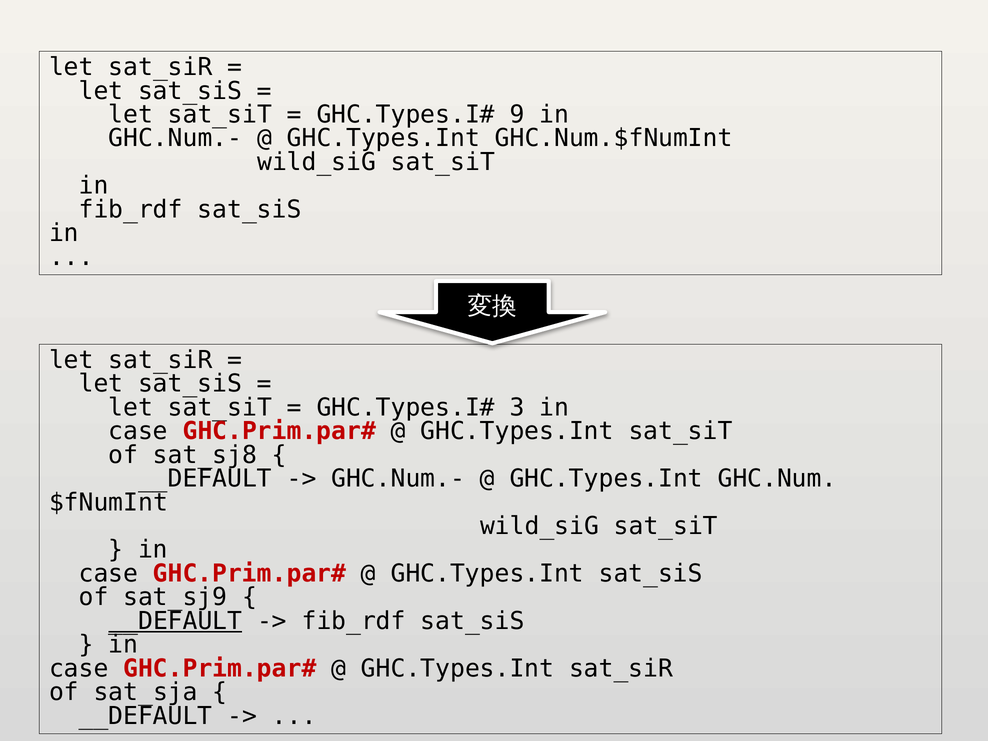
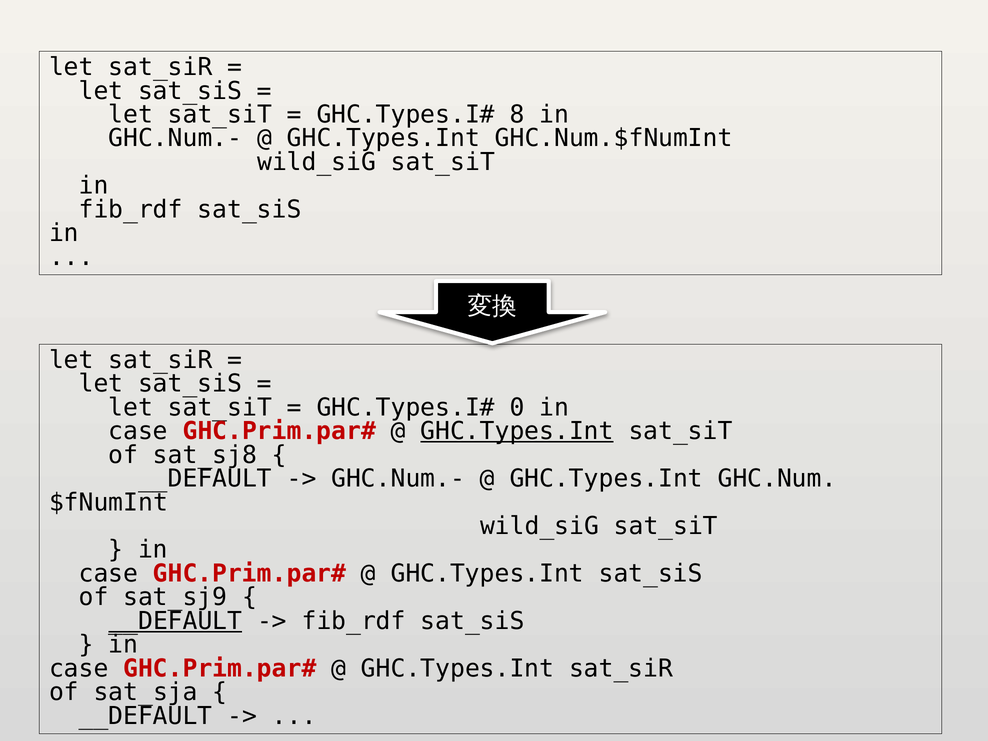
9: 9 -> 8 (517, 115)
3: 3 -> 0 (517, 407)
GHC.Types.Int underline: none -> present (517, 431)
